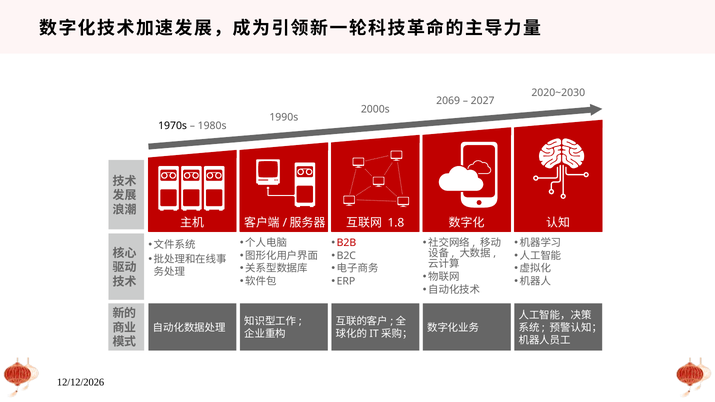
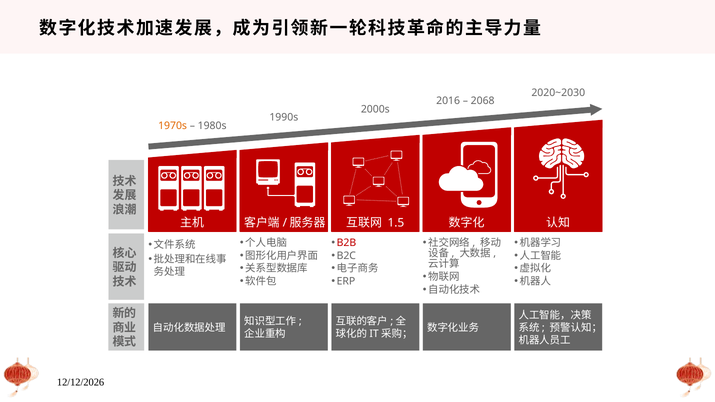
2069: 2069 -> 2016 (448, 101)
2027: 2027 -> 2068 (483, 101)
1970s colour: black -> orange (173, 126)
1.8: 1.8 -> 1.5 (396, 223)
